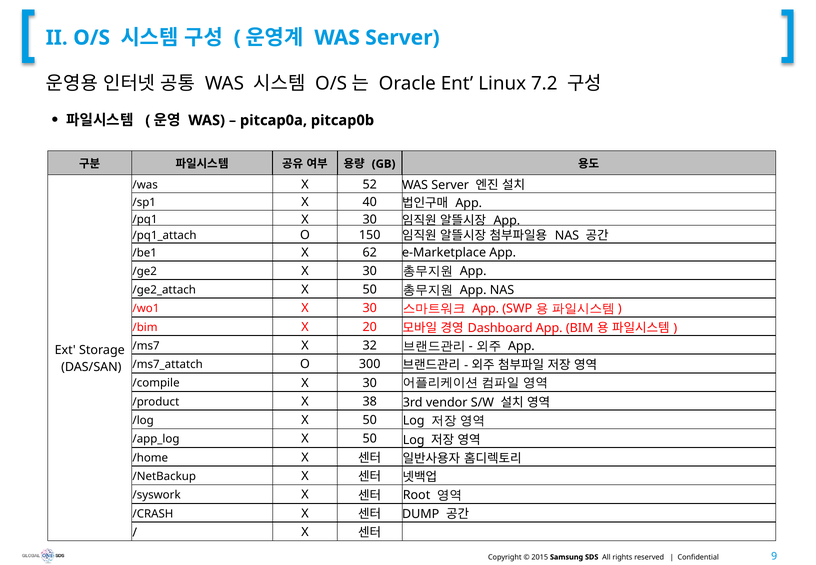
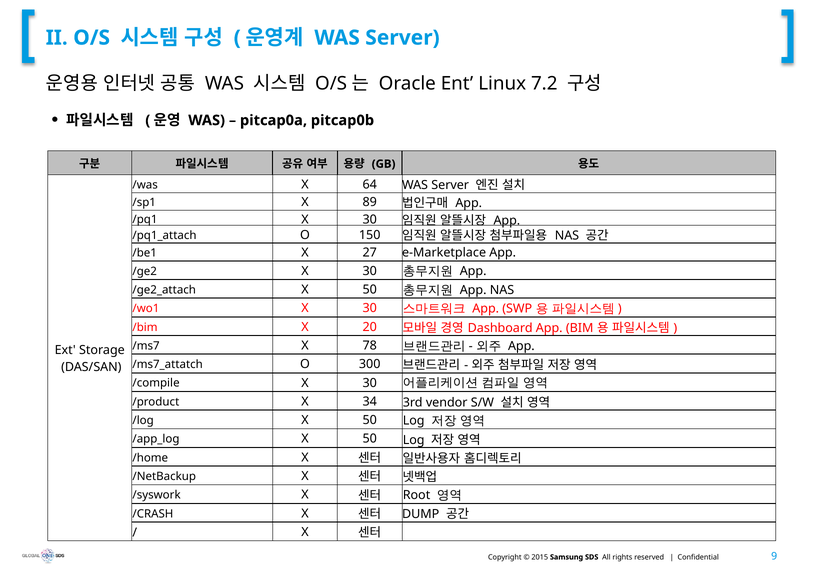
52: 52 -> 64 (370, 184)
40: 40 -> 89 (370, 202)
62: 62 -> 27 (370, 253)
32: 32 -> 78 (370, 346)
38: 38 -> 34 (370, 401)
